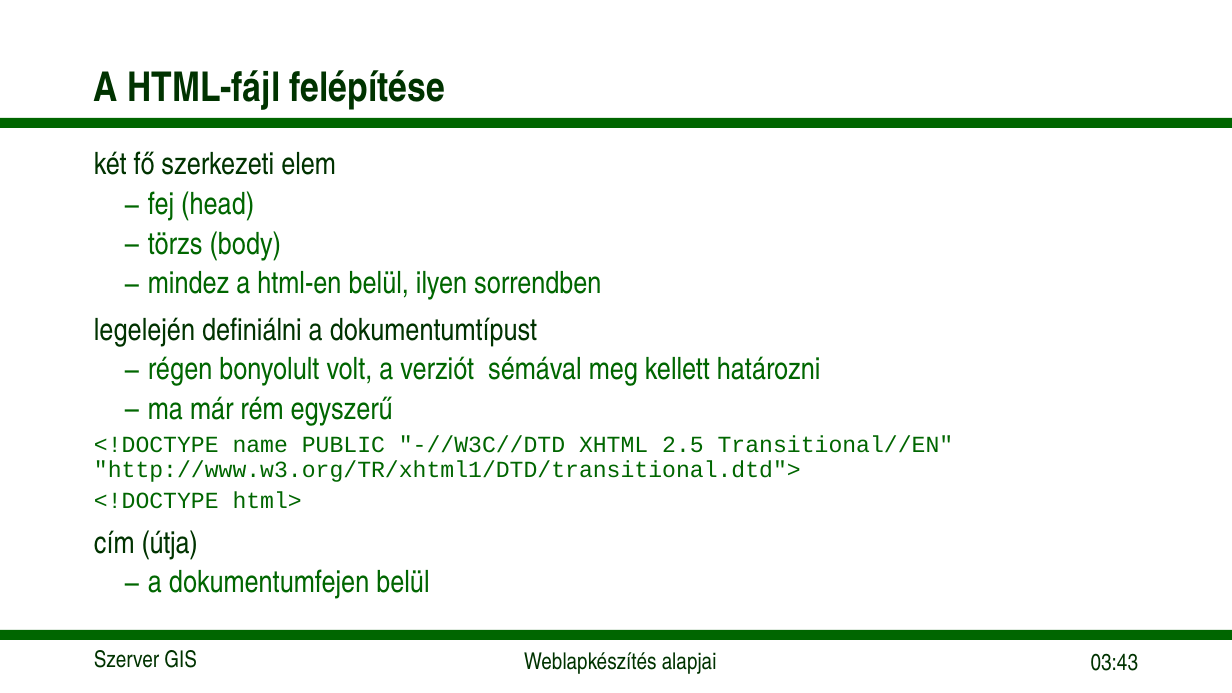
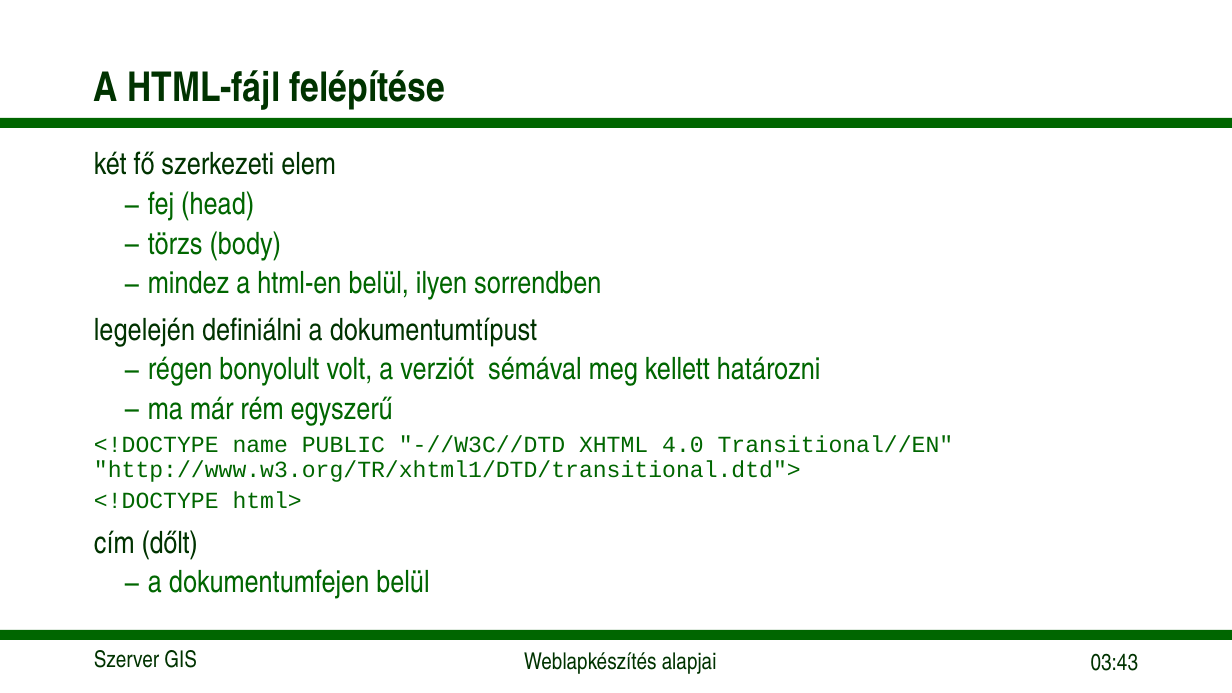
2.5: 2.5 -> 4.0 (683, 445)
útja: útja -> dőlt (170, 543)
